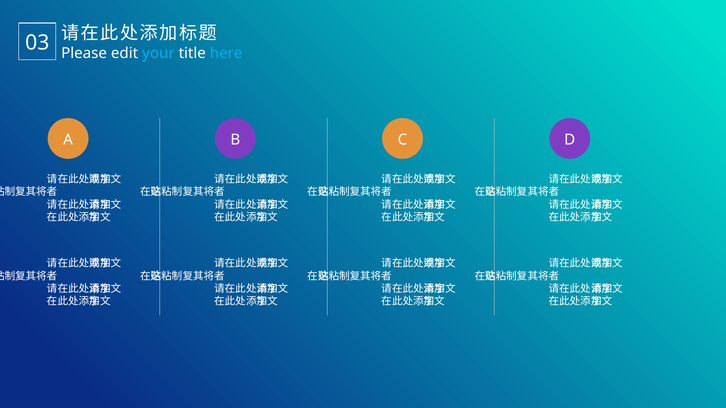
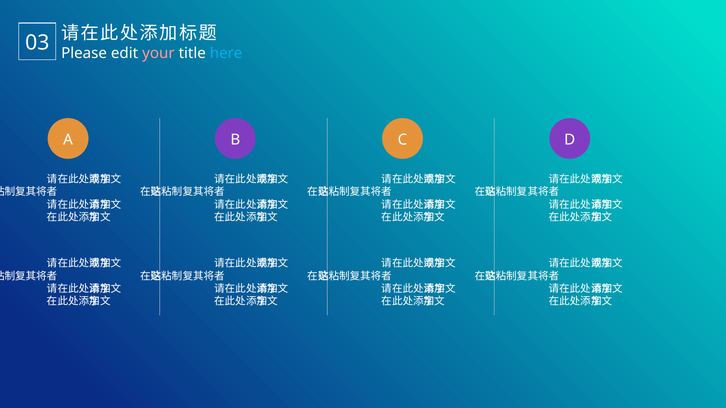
your colour: light blue -> pink (158, 53)
